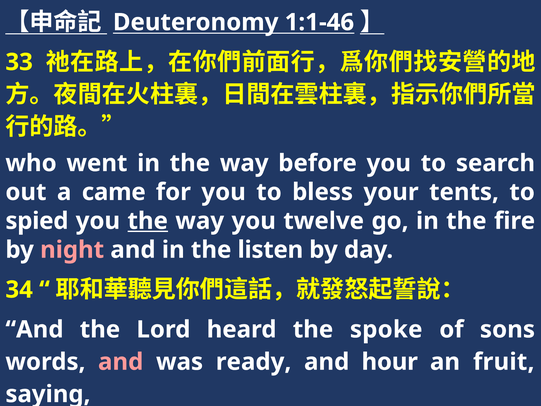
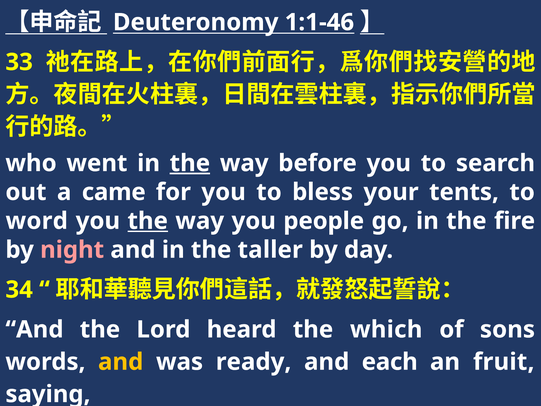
the underline: none -> present (190, 163)
spied: spied -> word (37, 221)
twelve: twelve -> people (324, 221)
listen: listen -> taller (270, 250)
spoke: spoke -> which (386, 329)
and colour: pink -> yellow (121, 362)
hour: hour -> each (390, 362)
